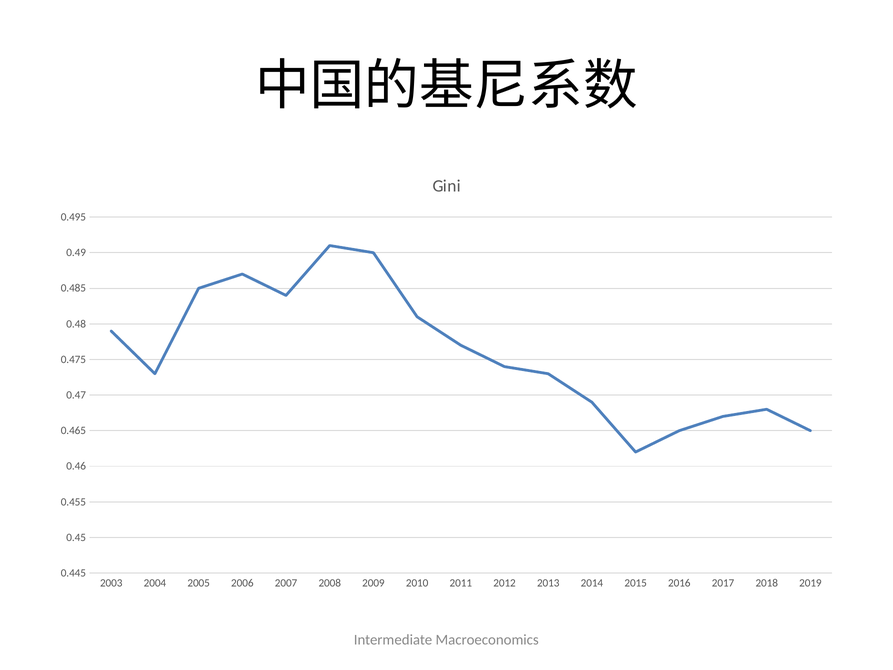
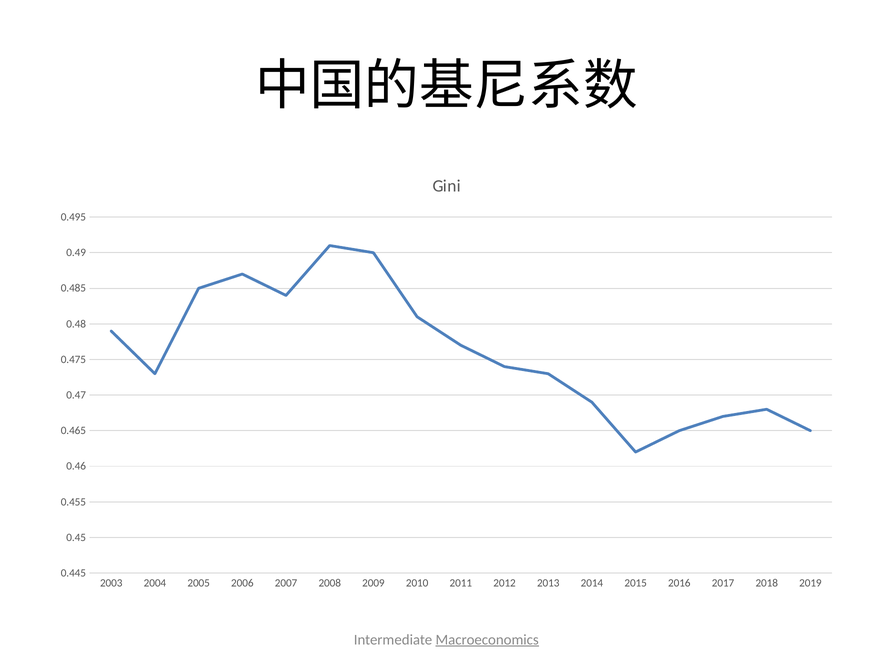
Macroeconomics underline: none -> present (487, 639)
